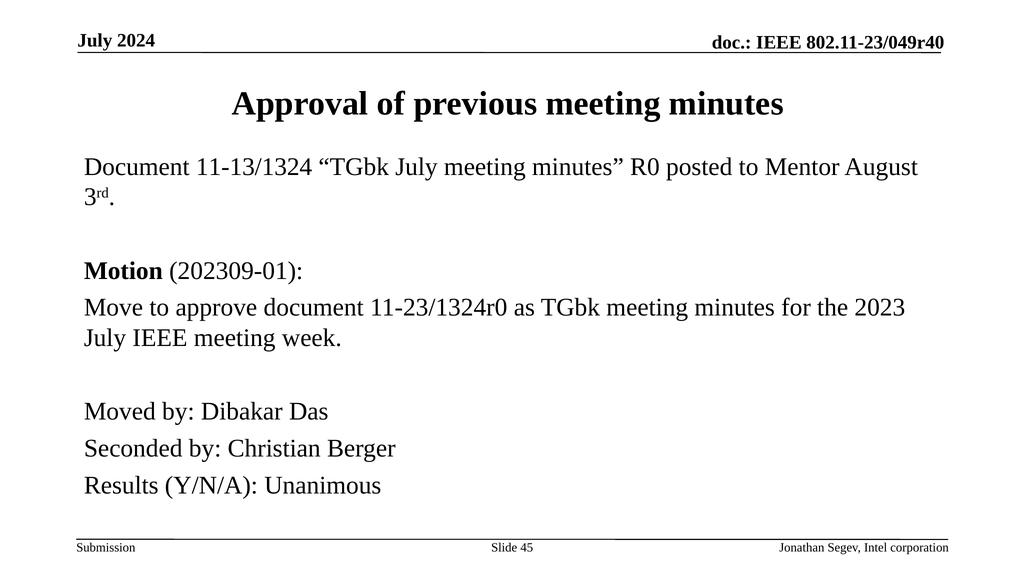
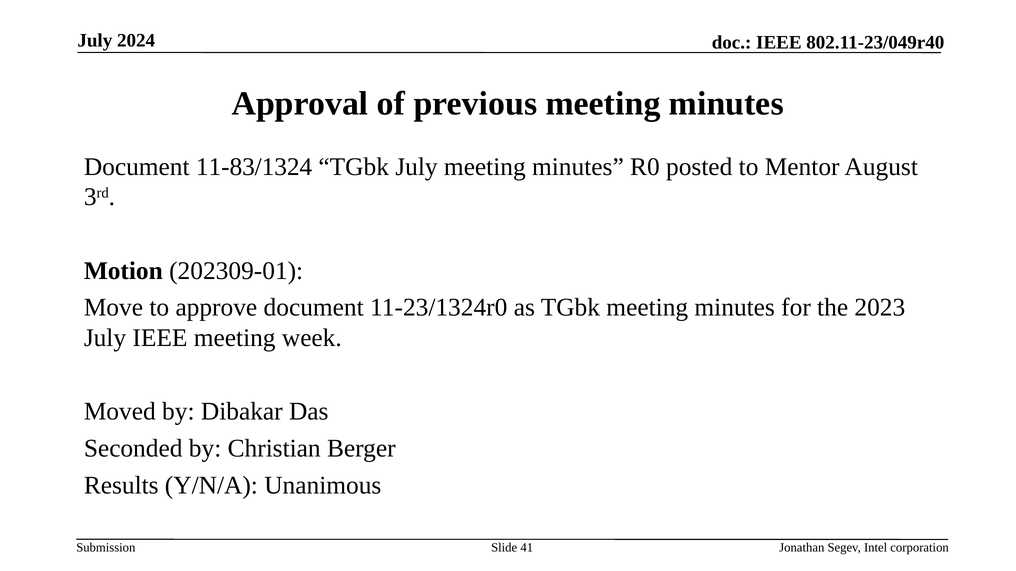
11-13/1324: 11-13/1324 -> 11-83/1324 (254, 167)
45: 45 -> 41 (527, 548)
